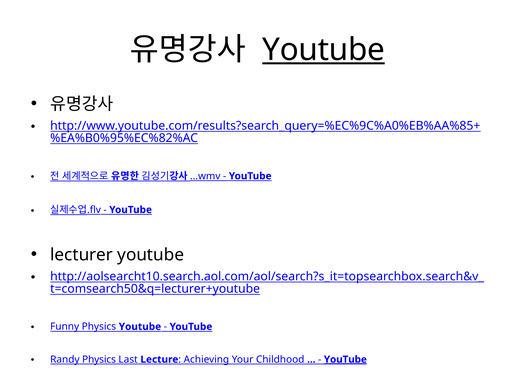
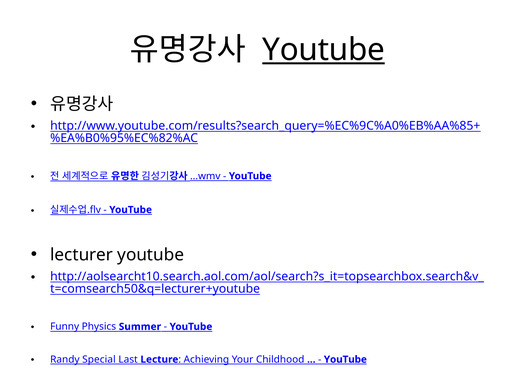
Physics Youtube: Youtube -> Summer (140, 327)
Randy Physics: Physics -> Special (99, 360)
YouTube underline: present -> none (345, 360)
